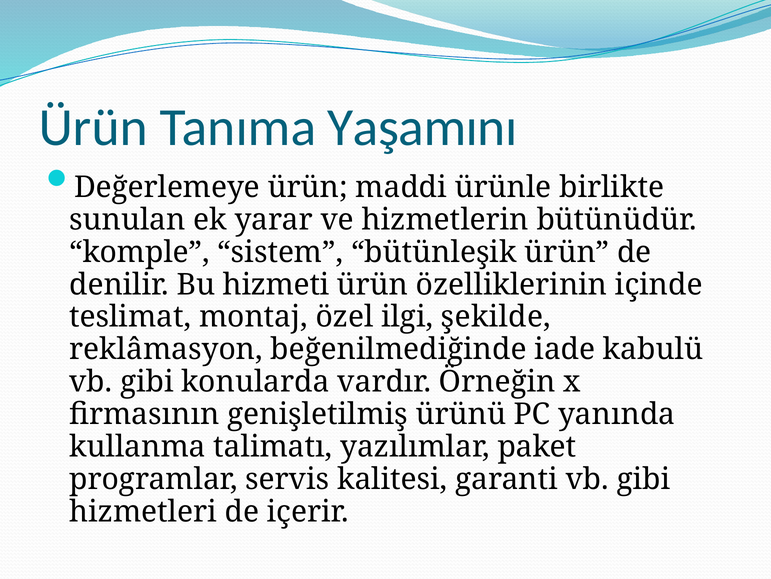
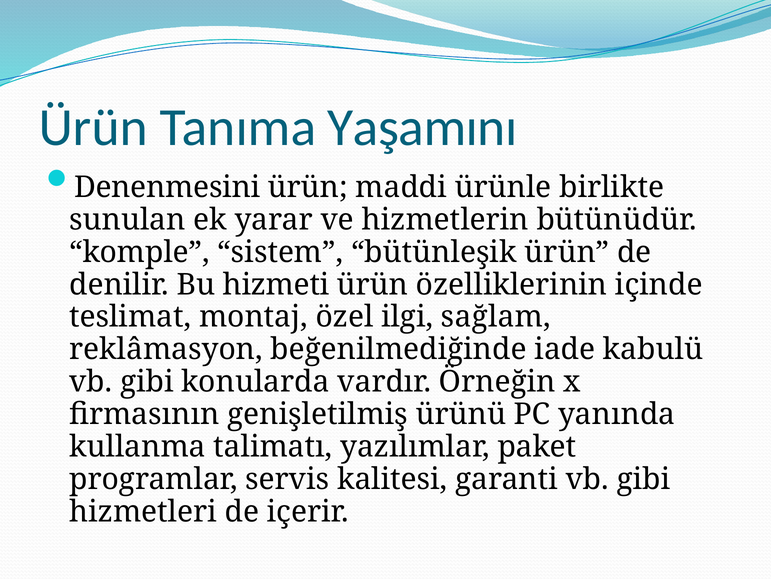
Değerlemeye: Değerlemeye -> Denenmesini (167, 187)
şekilde: şekilde -> sağlam (496, 317)
